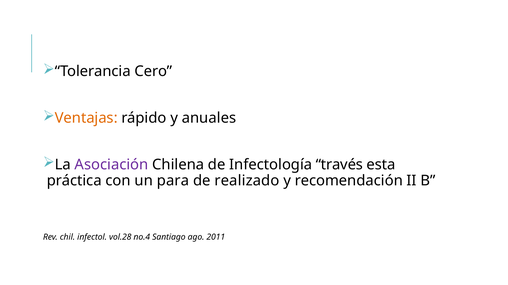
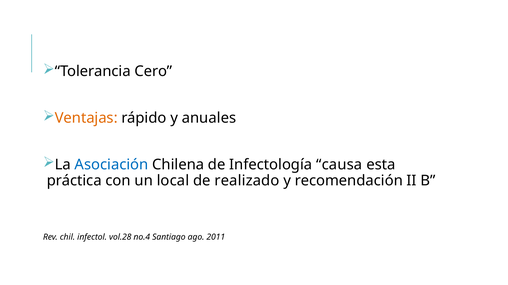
Asociación colour: purple -> blue (112, 165)
través: través -> causa (339, 165)
para: para -> local (173, 181)
